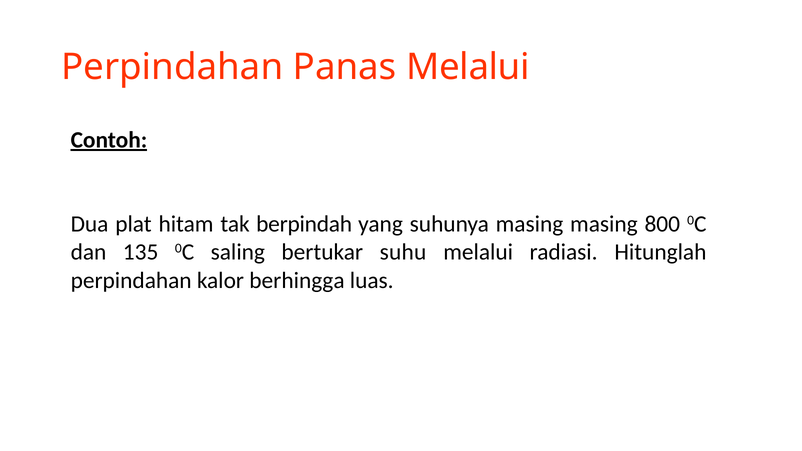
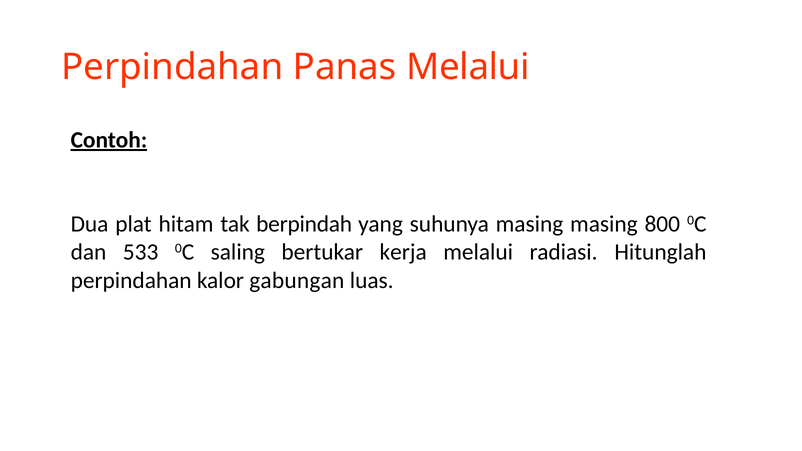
135: 135 -> 533 (141, 252)
suhu: suhu -> kerja (403, 252)
berhingga: berhingga -> gabungan (297, 280)
